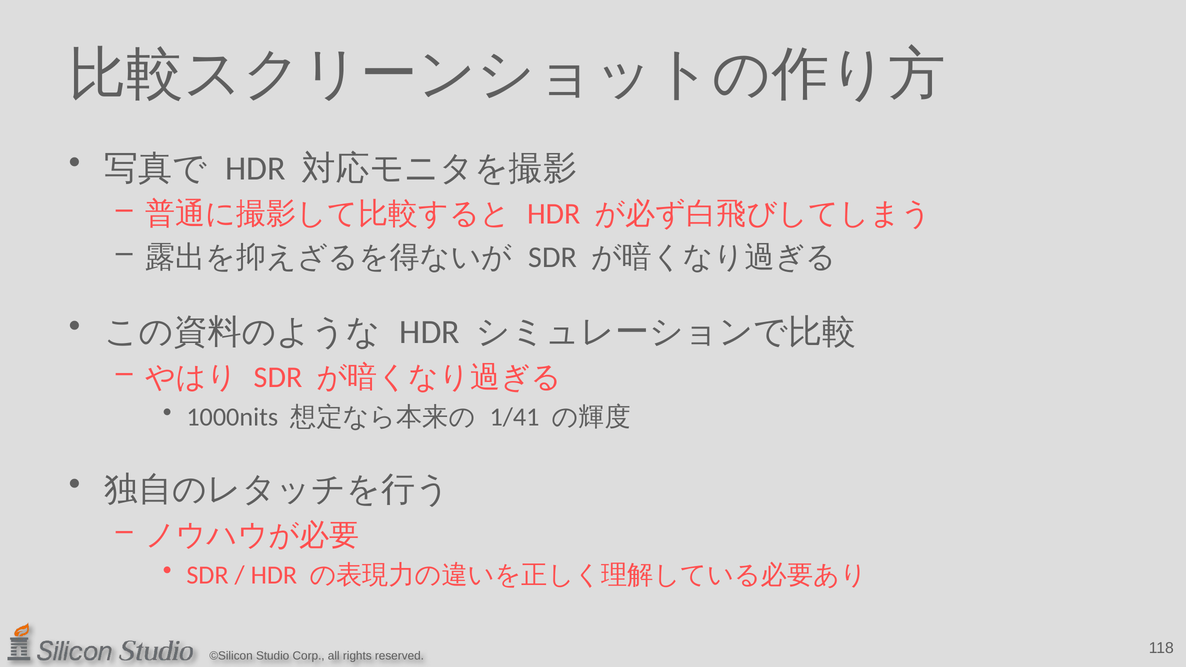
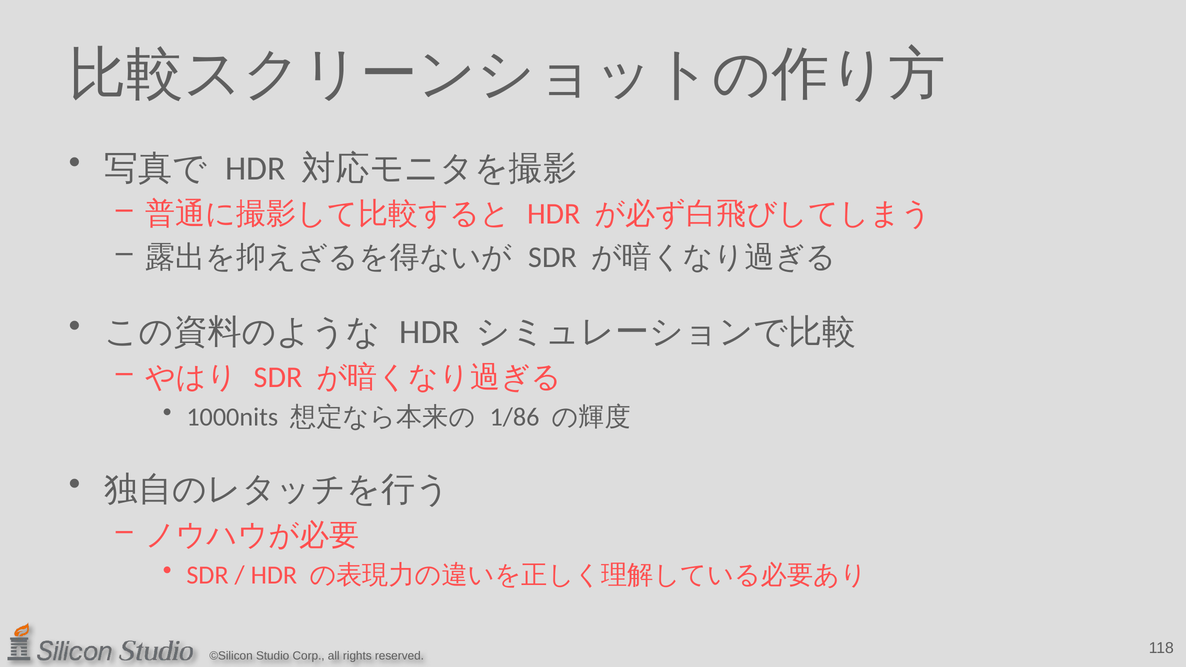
1/41: 1/41 -> 1/86 (514, 417)
